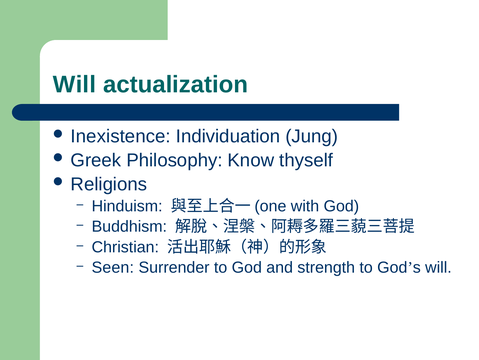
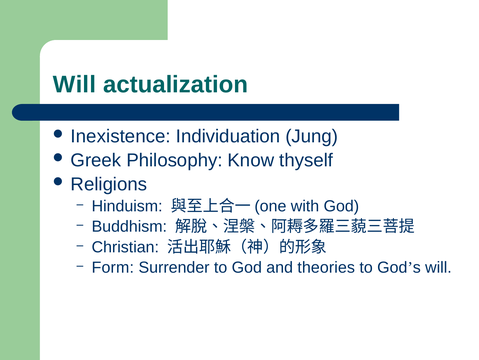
Seen: Seen -> Form (113, 267)
strength: strength -> theories (326, 267)
